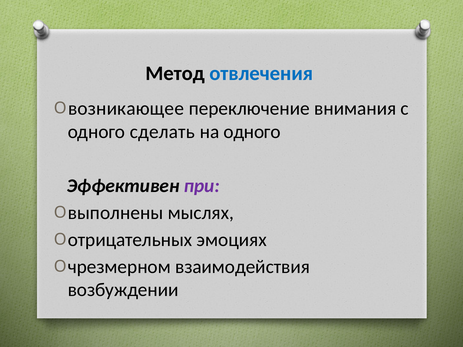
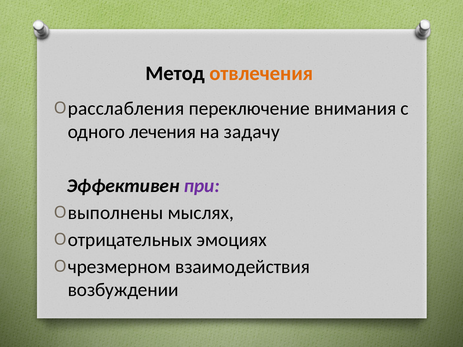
отвлечения colour: blue -> orange (261, 73)
возникающее: возникающее -> расслабления (126, 109)
сделать: сделать -> лечения (163, 132)
на одного: одного -> задачу (252, 132)
